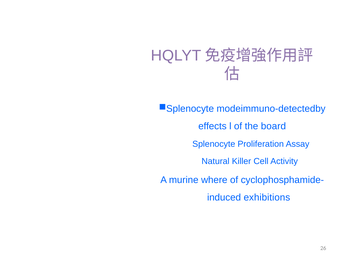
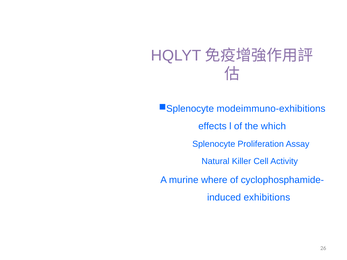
modeimmuno-detectedby: modeimmuno-detectedby -> modeimmuno-exhibitions (271, 109)
board: board -> which (273, 126)
